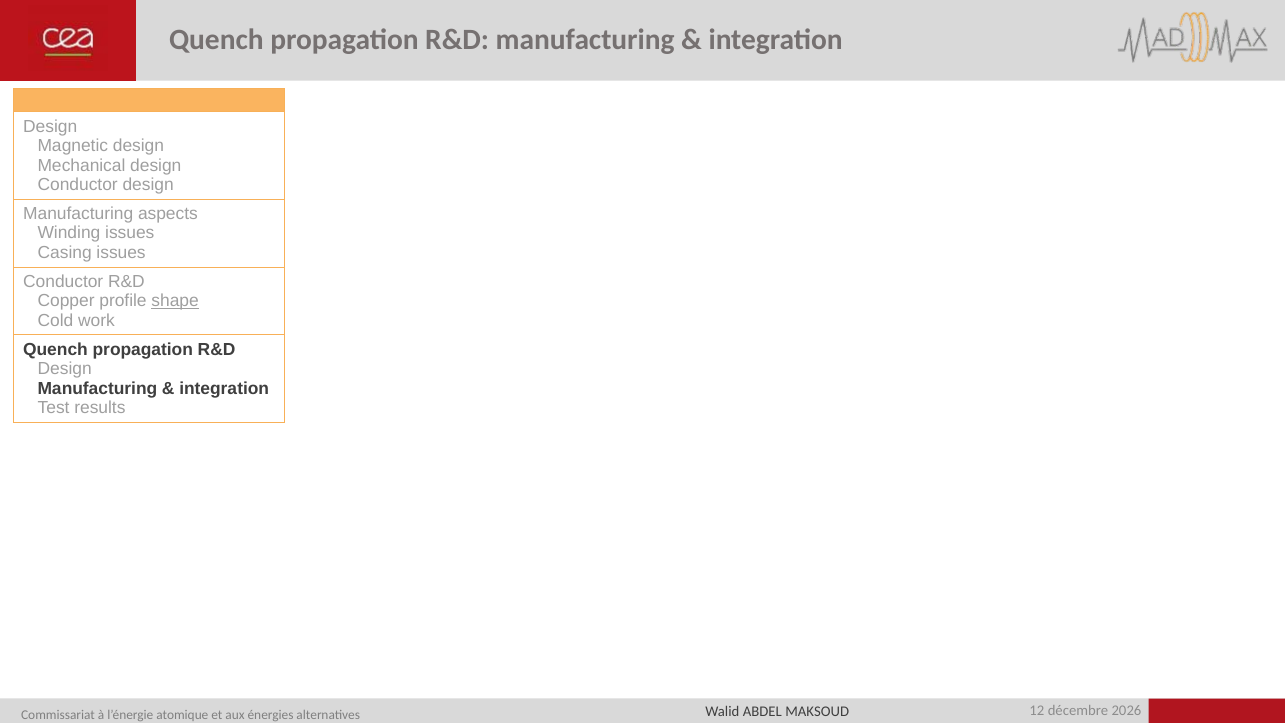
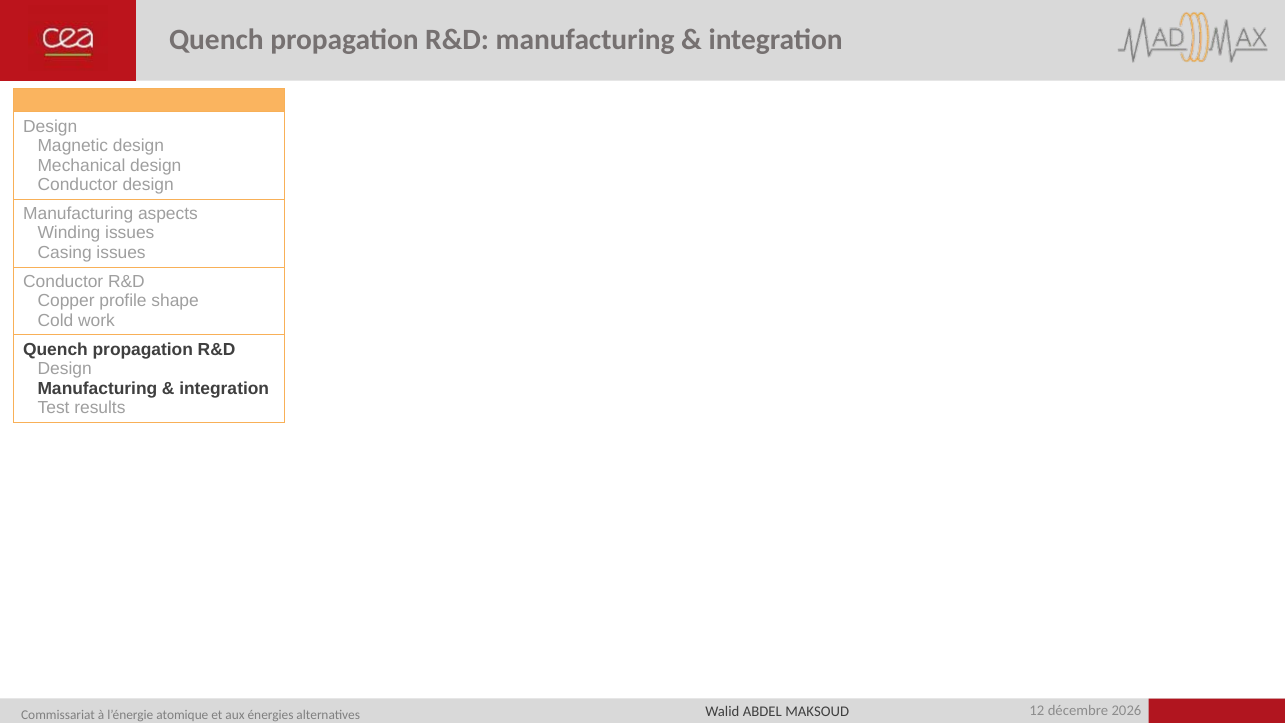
shape underline: present -> none (175, 301)
